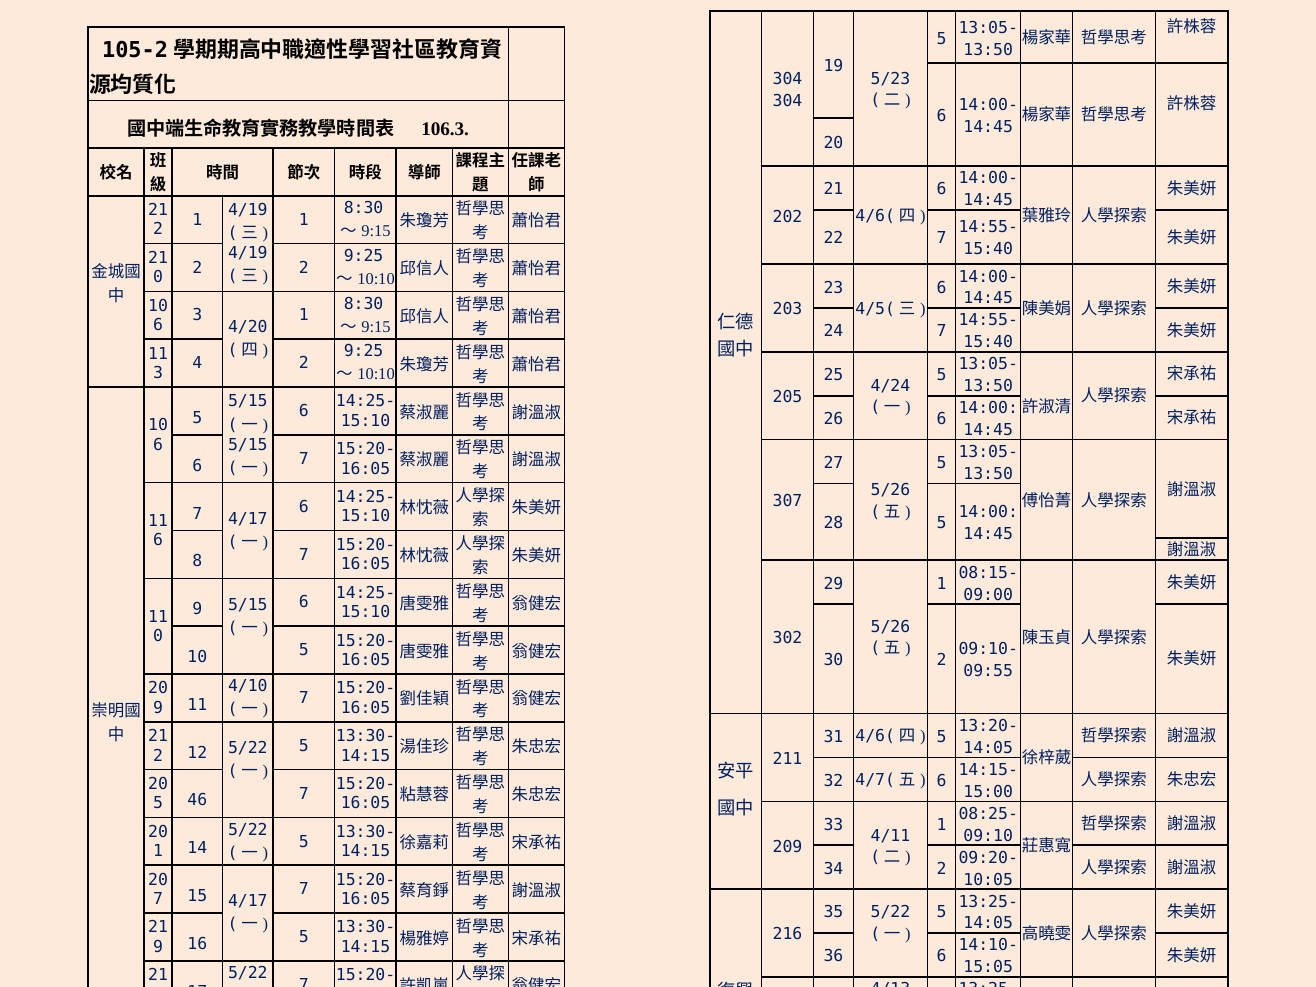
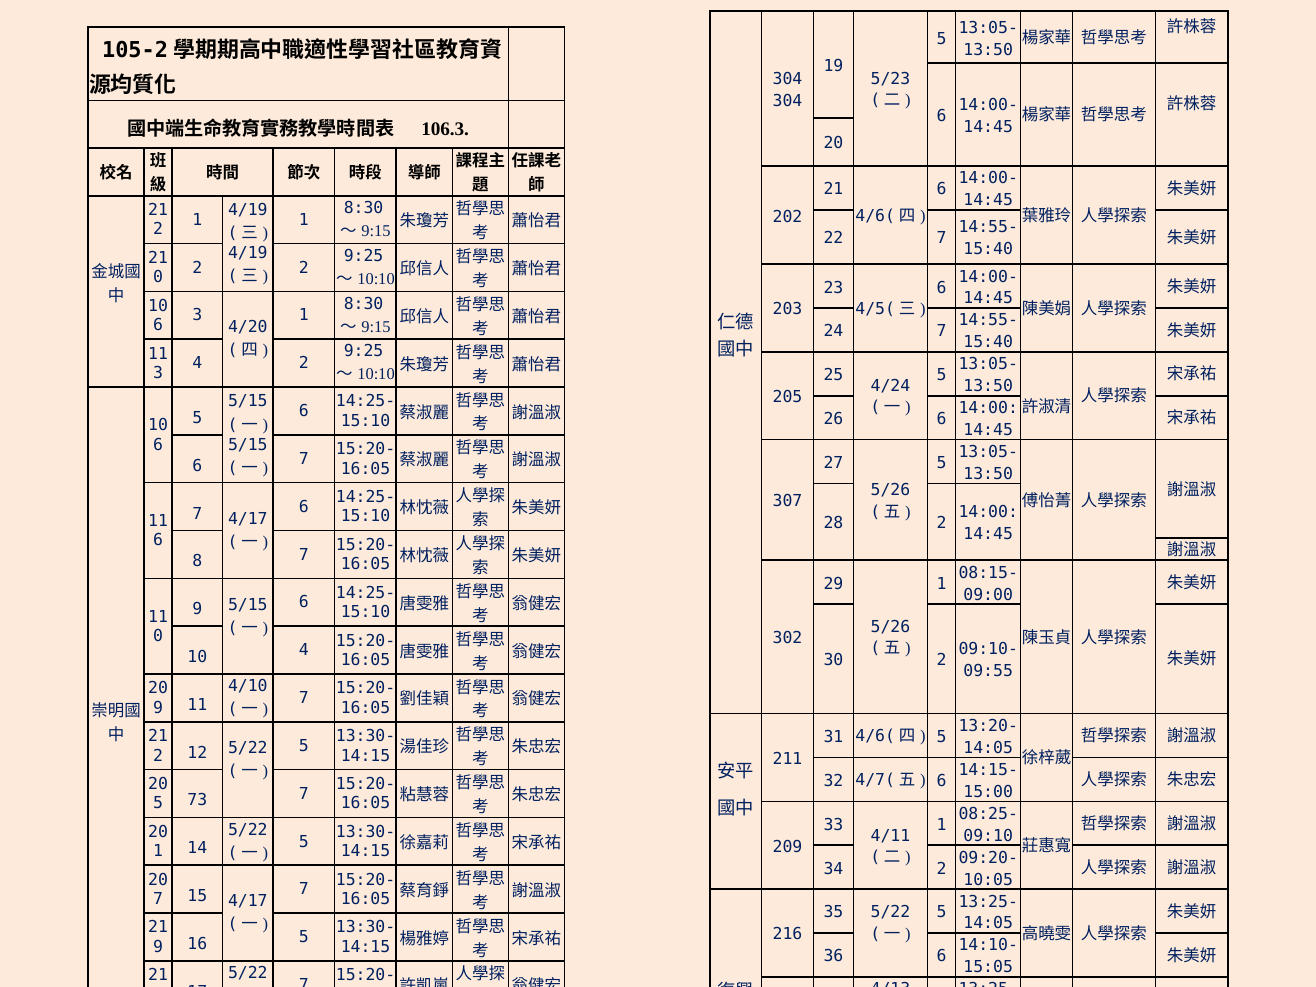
28 5: 5 -> 2 (942, 523)
10 5: 5 -> 4 (304, 650)
46: 46 -> 73 (197, 801)
